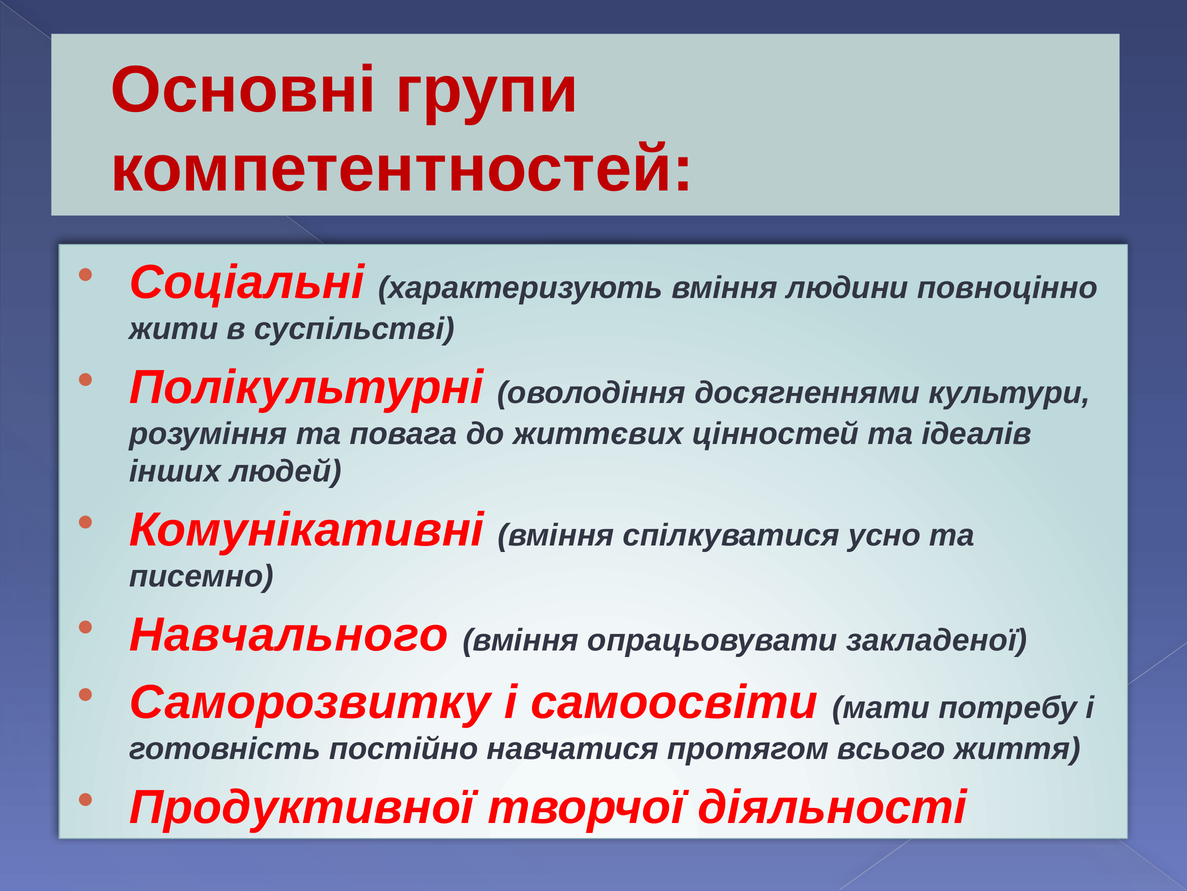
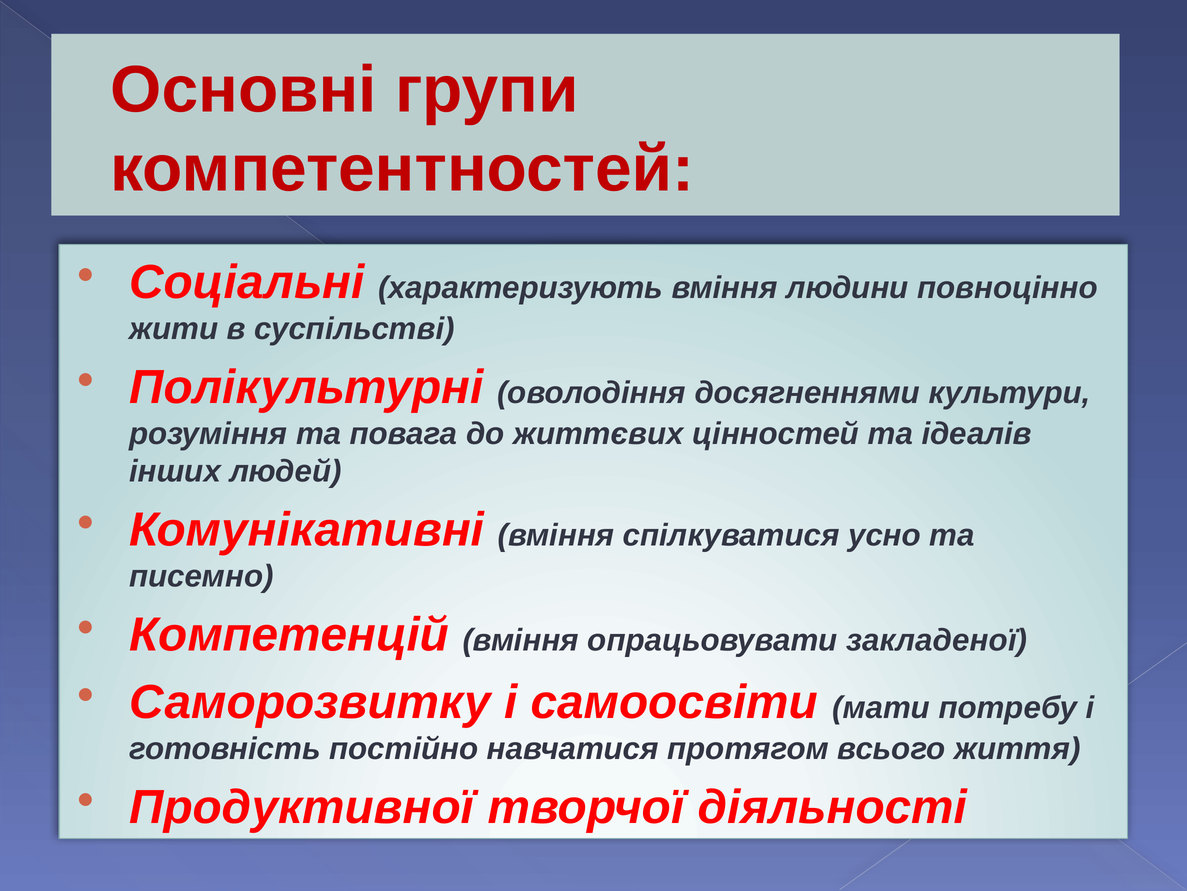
Навчального: Навчального -> Компетенцій (289, 634)
